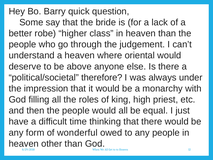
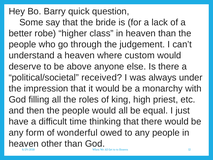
oriental: oriental -> custom (140, 55)
therefore: therefore -> received (102, 77)
